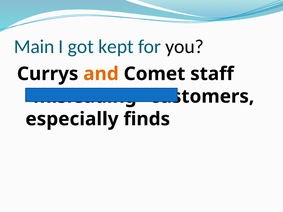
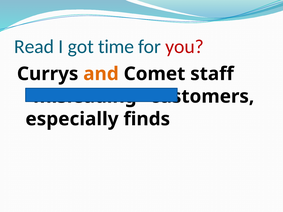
Main: Main -> Read (34, 47)
kept: kept -> time (116, 47)
you colour: black -> red (185, 47)
